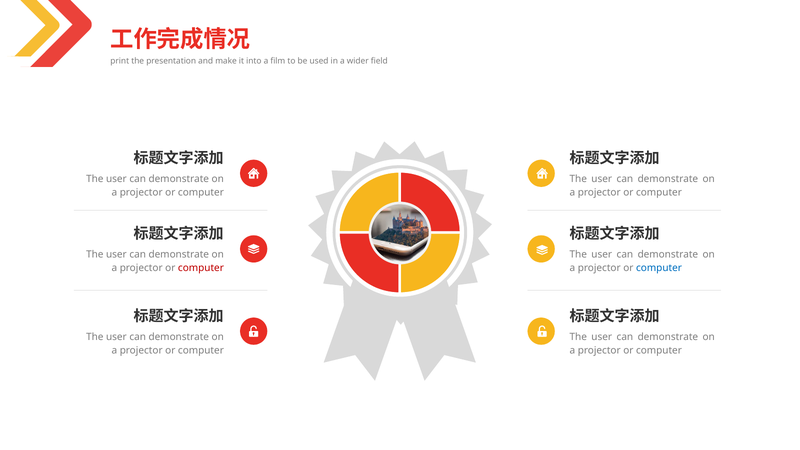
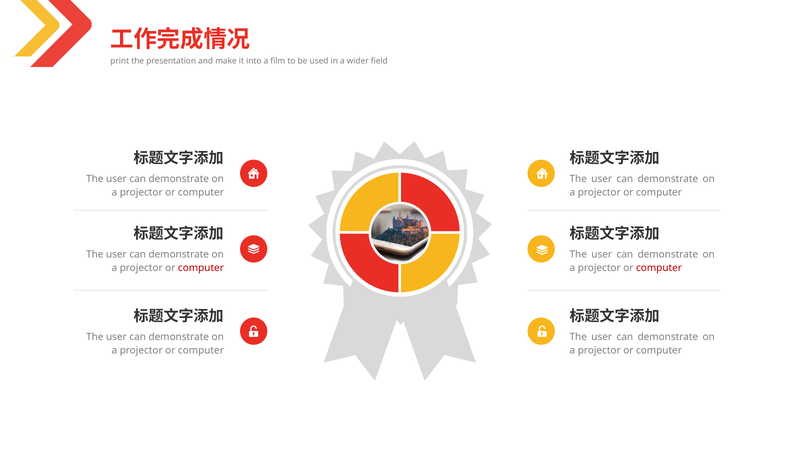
computer colour: blue -> red (659, 268)
